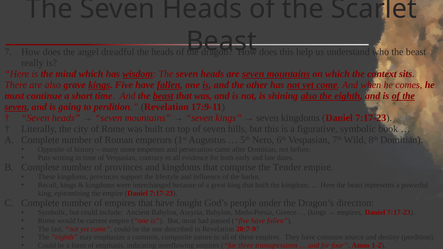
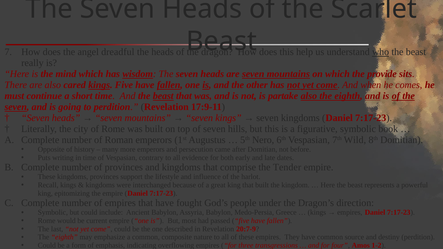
who underline: none -> present (381, 52)
context: context -> provide (382, 74)
grave: grave -> cared (75, 85)
shining: shining -> partake (283, 96)
